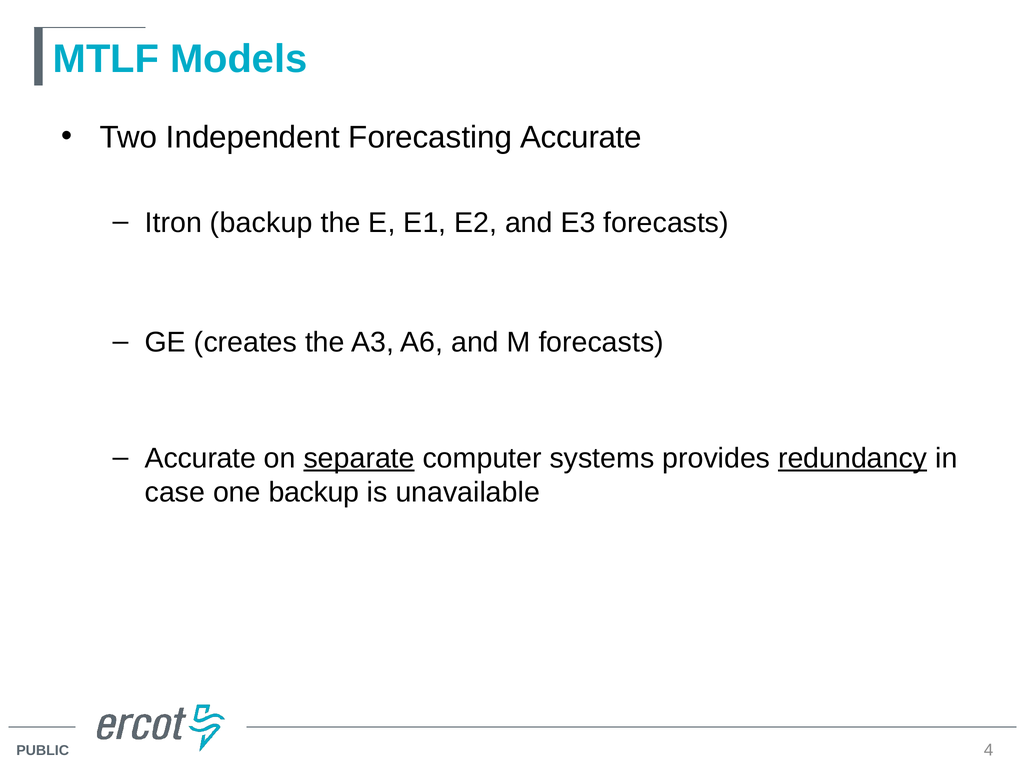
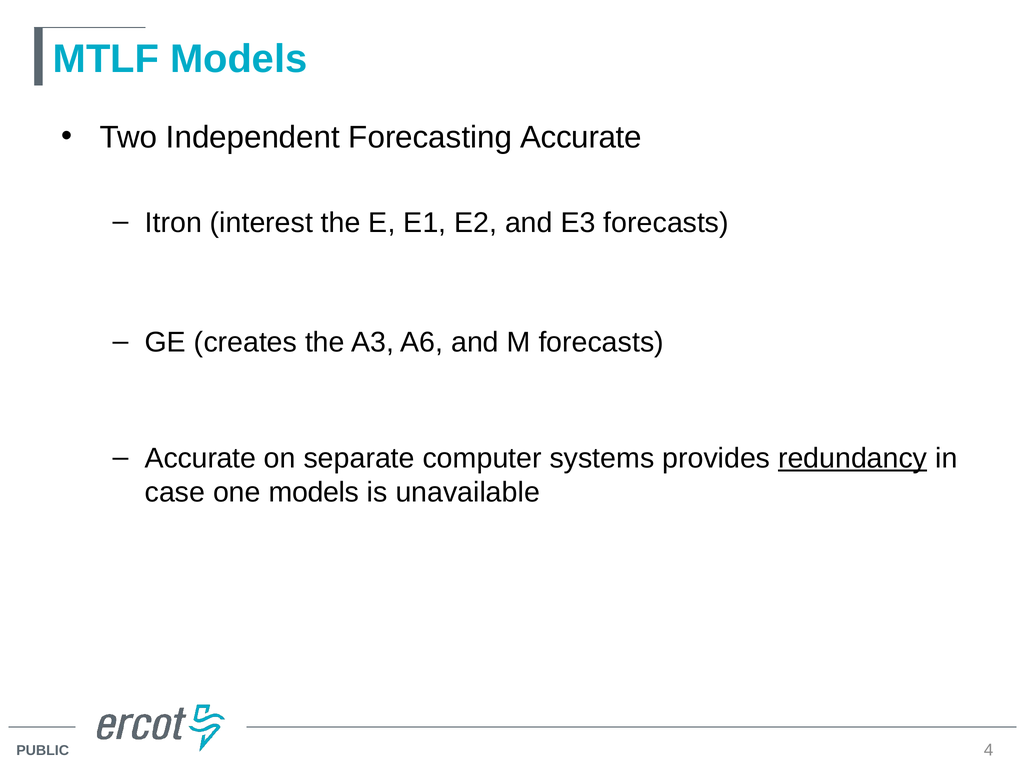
Itron backup: backup -> interest (261, 223)
separate underline: present -> none (359, 458)
one backup: backup -> models (314, 493)
